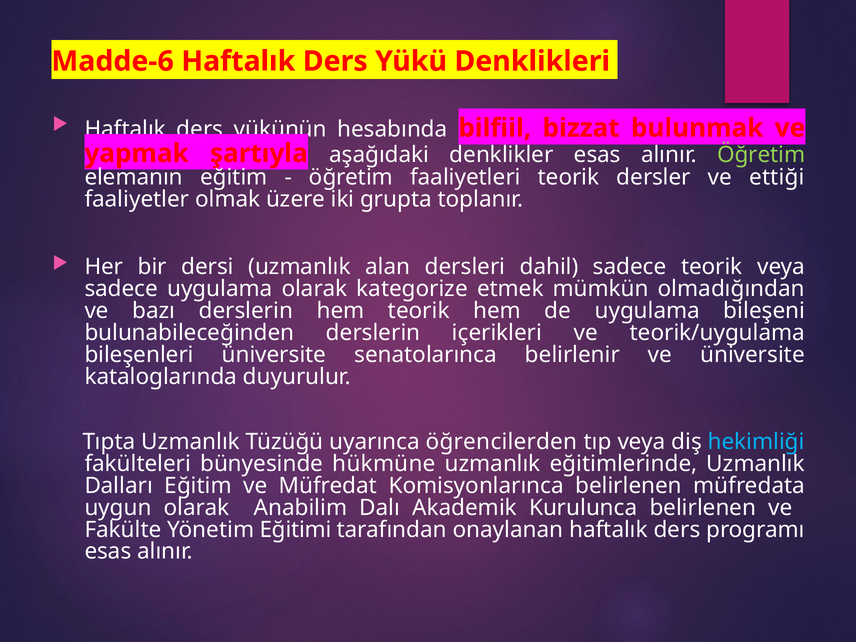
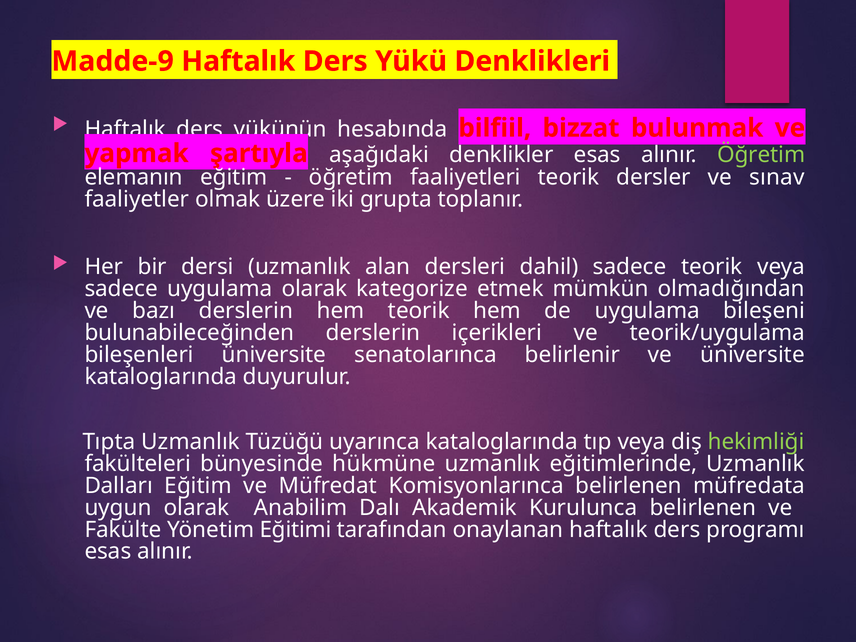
Madde-6: Madde-6 -> Madde-9 (113, 61)
ettiği: ettiği -> sınav (777, 177)
uyarınca öğrencilerden: öğrencilerden -> kataloglarında (502, 442)
hekimliği colour: light blue -> light green (756, 442)
